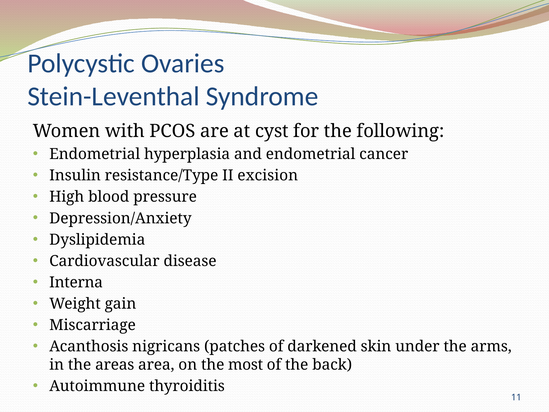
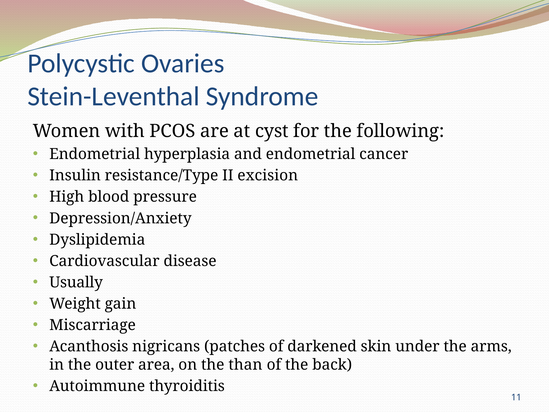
Interna: Interna -> Usually (76, 282)
areas: areas -> outer (115, 365)
most: most -> than (245, 365)
